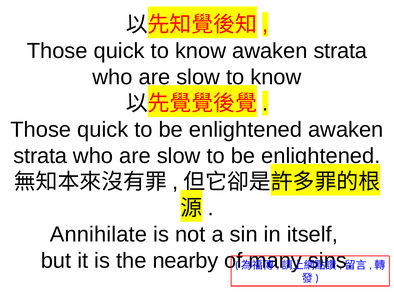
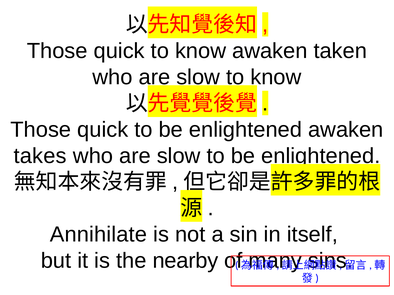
know awaken strata: strata -> taken (340, 51)
strata: strata -> takes (40, 156)
